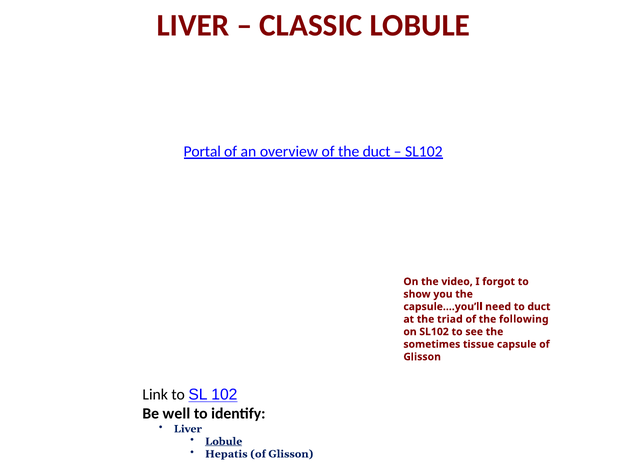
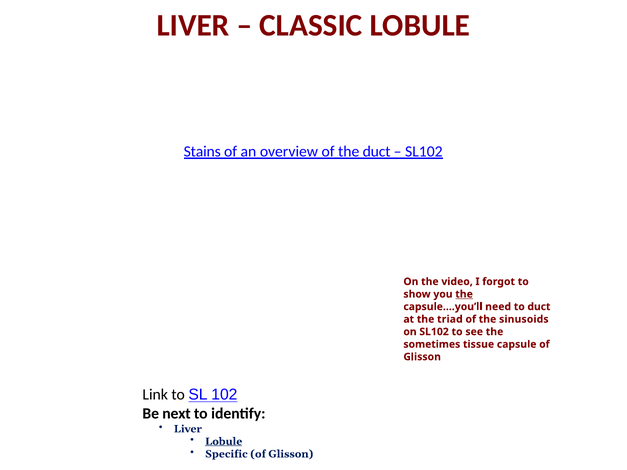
Portal: Portal -> Stains (202, 152)
the underline: none -> present (464, 294)
following: following -> sinusoids (524, 319)
well: well -> next (177, 414)
Hepatis: Hepatis -> Specific (226, 454)
